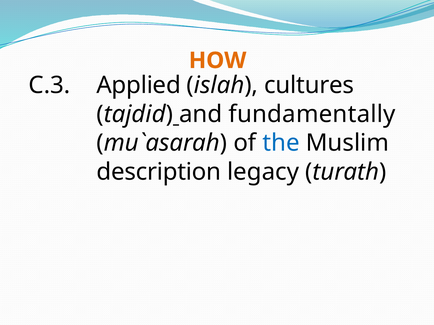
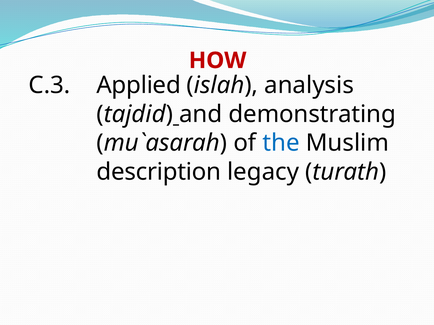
HOW colour: orange -> red (218, 61)
cultures: cultures -> analysis (309, 85)
fundamentally: fundamentally -> demonstrating (312, 114)
